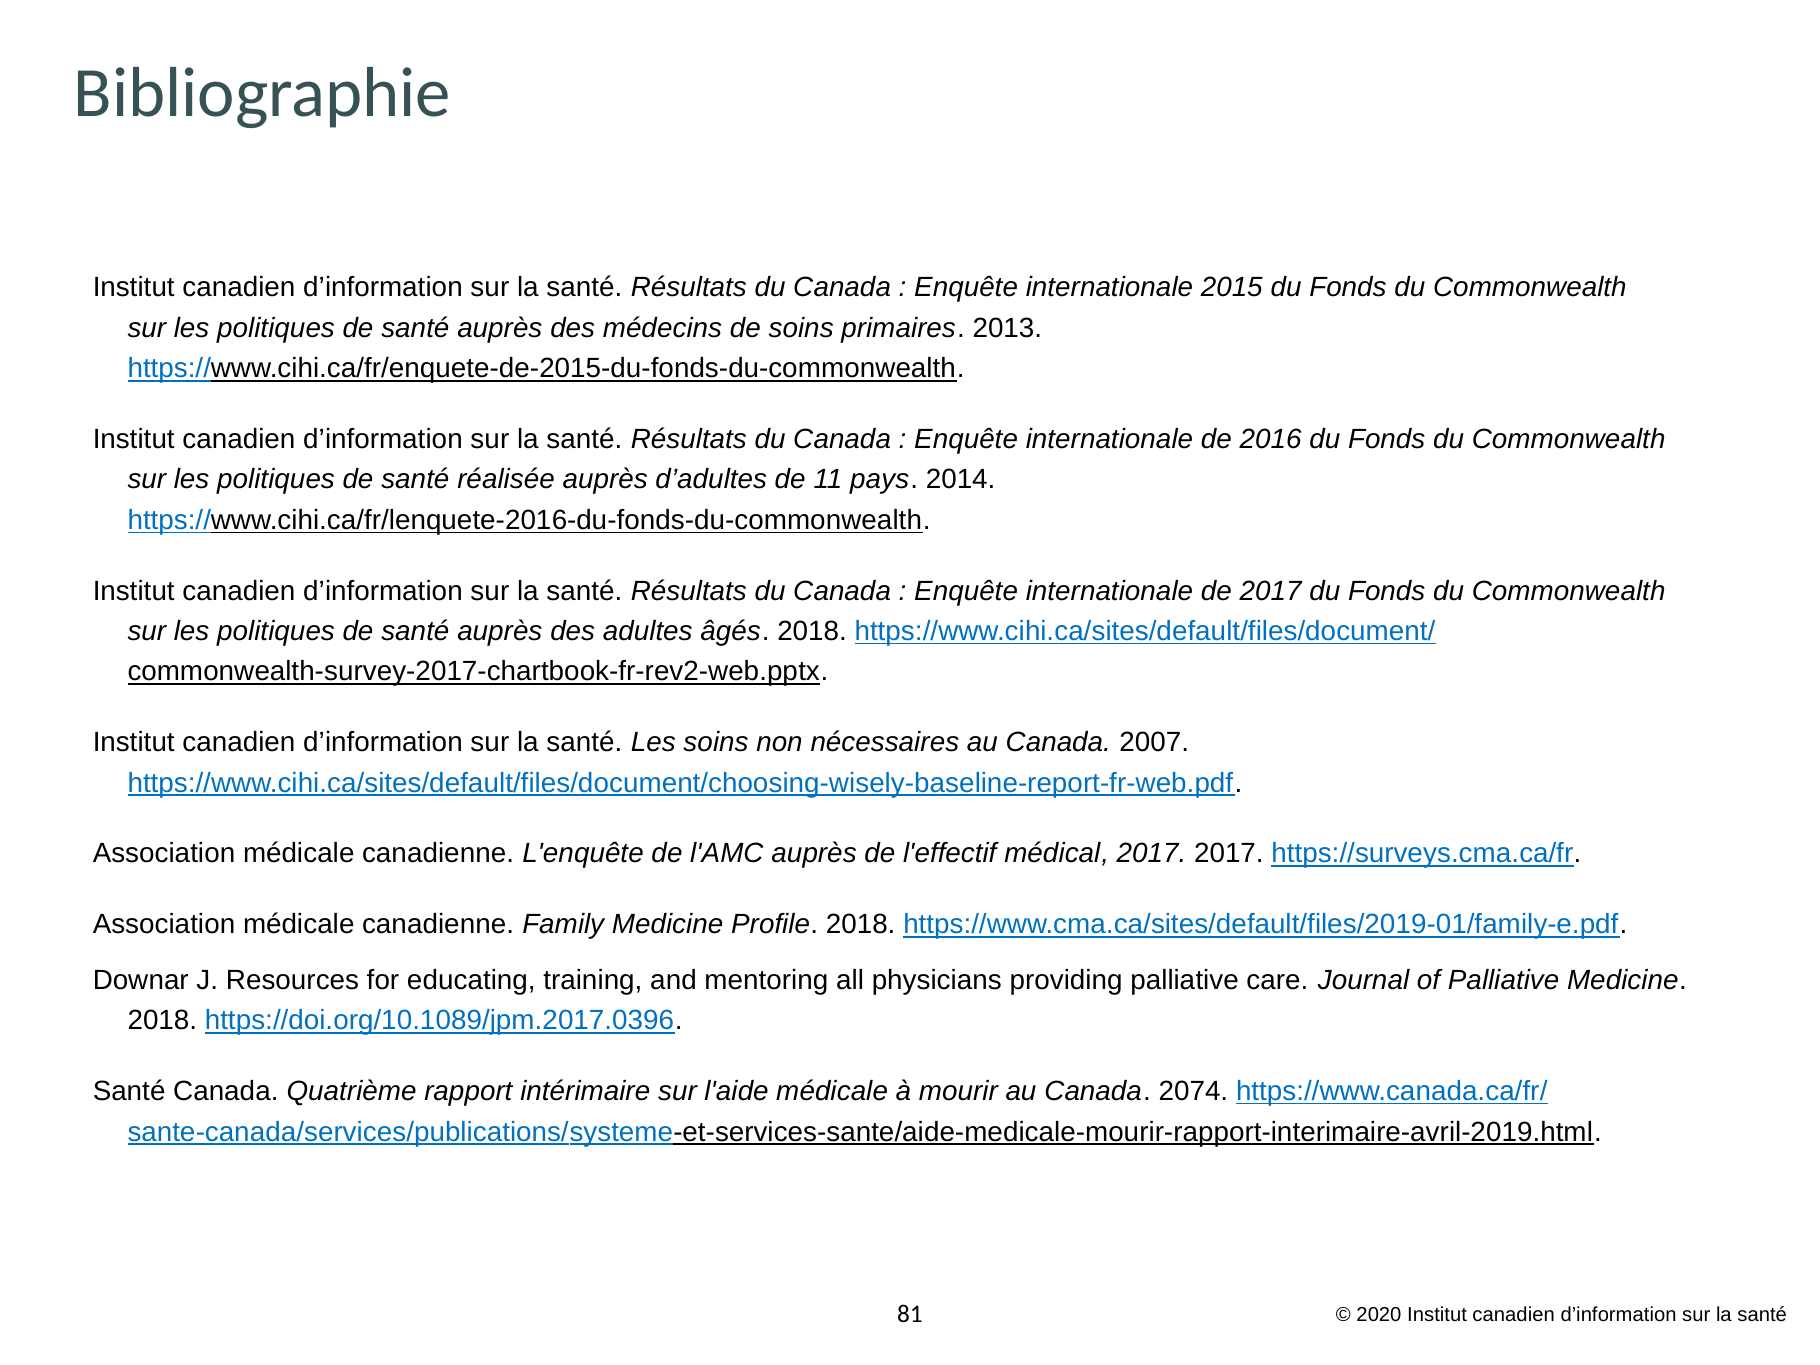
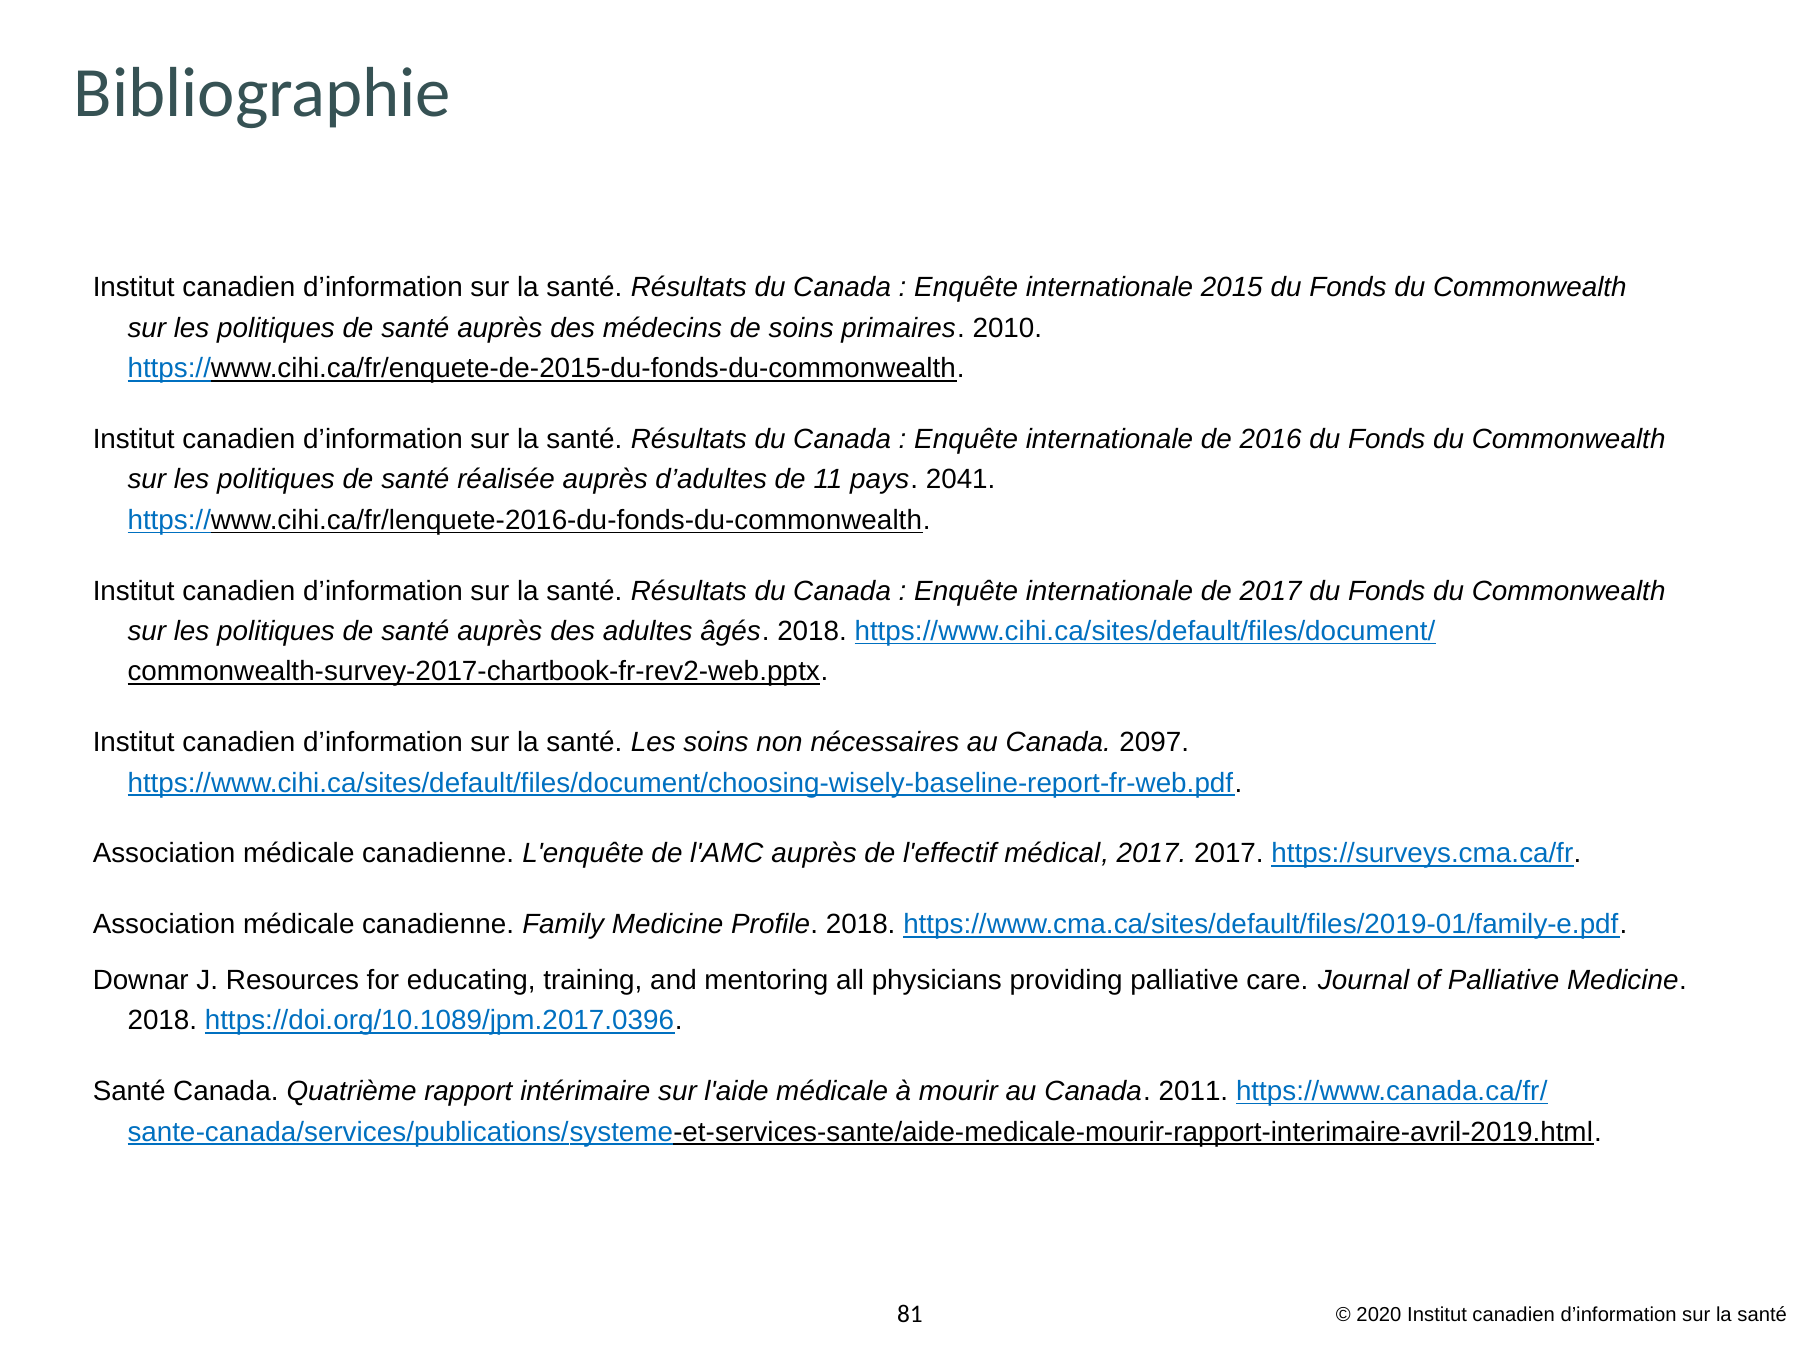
2013: 2013 -> 2010 (1007, 328)
2014: 2014 -> 2041 (961, 480)
2007: 2007 -> 2097 (1154, 743)
2074: 2074 -> 2011 (1193, 1091)
